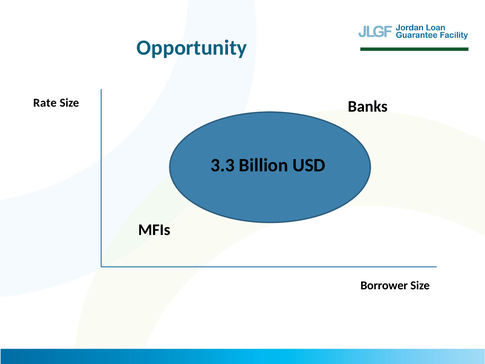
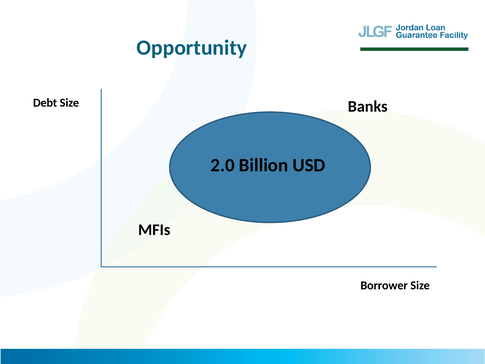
Rate: Rate -> Debt (45, 103)
3.3: 3.3 -> 2.0 (223, 165)
